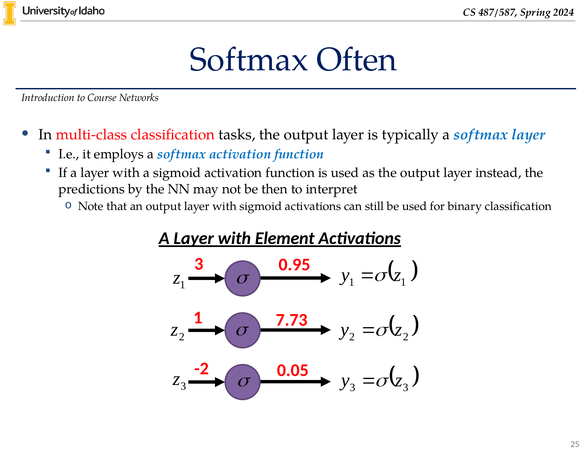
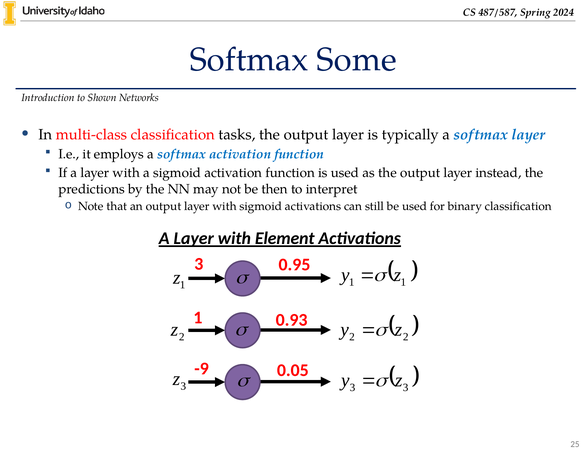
Often: Often -> Some (357, 60)
Course: Course -> Shown (102, 98)
7.73: 7.73 -> 0.93 (292, 320)
-2: -2 -> -9 (202, 368)
